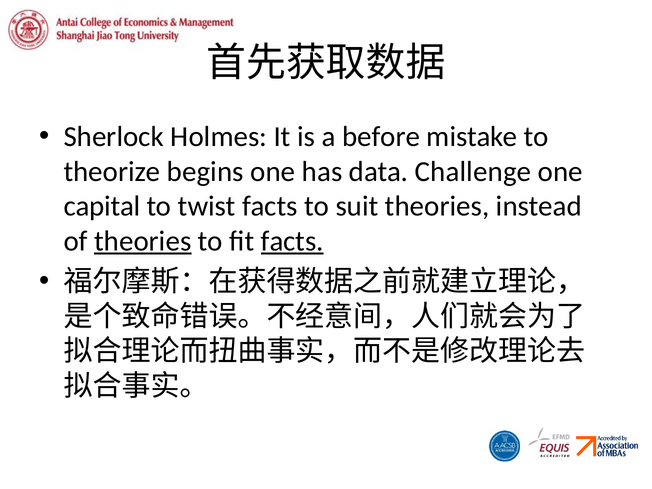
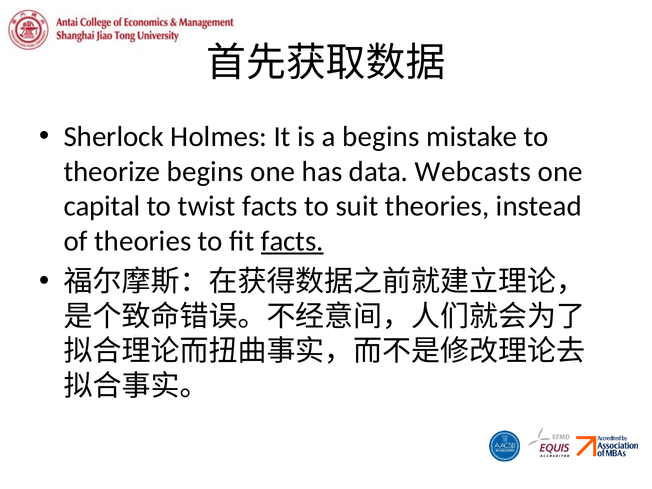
a before: before -> begins (381, 137)
Challenge: Challenge -> Webcasts (473, 172)
theories underline: present -> none (143, 241)
